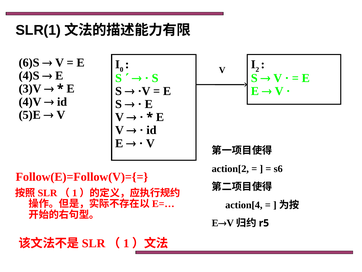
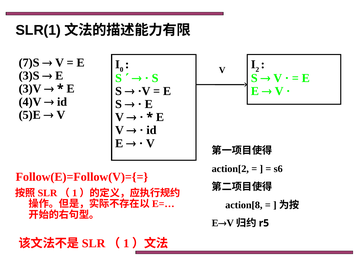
6)S: 6)S -> 7)S (29, 63)
4)S: 4)S -> 3)S (29, 76)
action[4: action[4 -> action[8 (244, 205)
